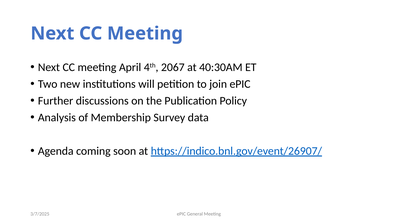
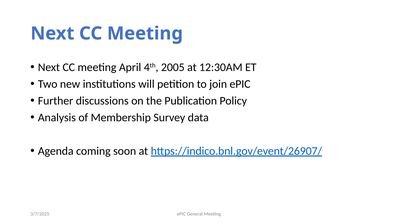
2067: 2067 -> 2005 (173, 67)
40:30AM: 40:30AM -> 12:30AM (221, 67)
